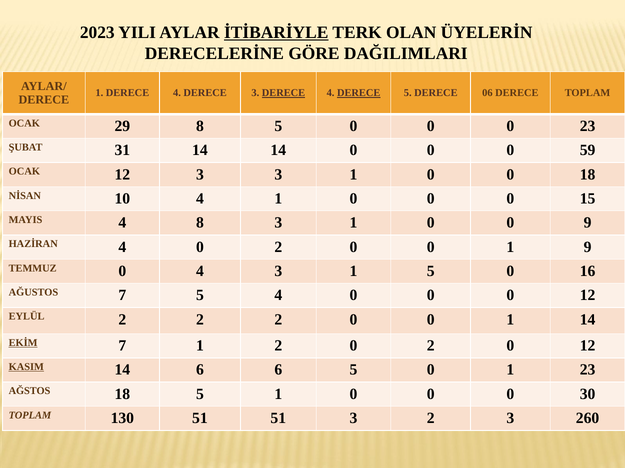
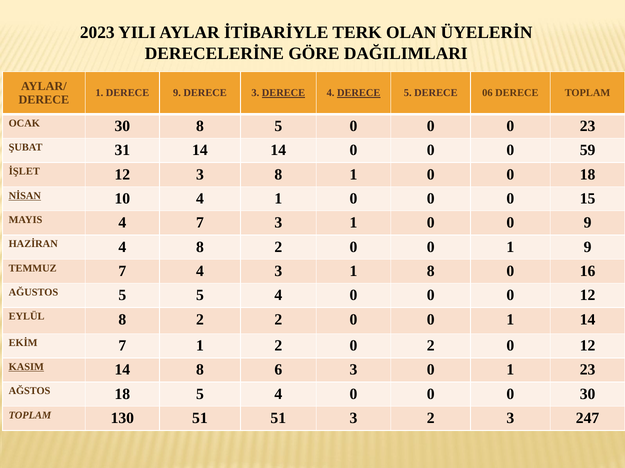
İTİBARİYLE underline: present -> none (276, 33)
1 DERECE 4: 4 -> 9 (177, 93)
OCAK 29: 29 -> 30 (122, 126)
OCAK: OCAK -> İŞLET (24, 172)
3 3: 3 -> 8 (278, 175)
NİSAN underline: none -> present (25, 196)
4 8: 8 -> 7 (200, 223)
HAZİRAN 4 0: 0 -> 8 (200, 247)
TEMMUZ 0: 0 -> 7 (122, 272)
1 5: 5 -> 8 (431, 272)
AĞUSTOS 7: 7 -> 5 (122, 296)
EYLÜL 2: 2 -> 8 (122, 320)
EKİM underline: present -> none (23, 343)
14 6: 6 -> 8 (200, 370)
6 5: 5 -> 3 (354, 370)
18 5 1: 1 -> 4 (278, 395)
260: 260 -> 247 (588, 419)
